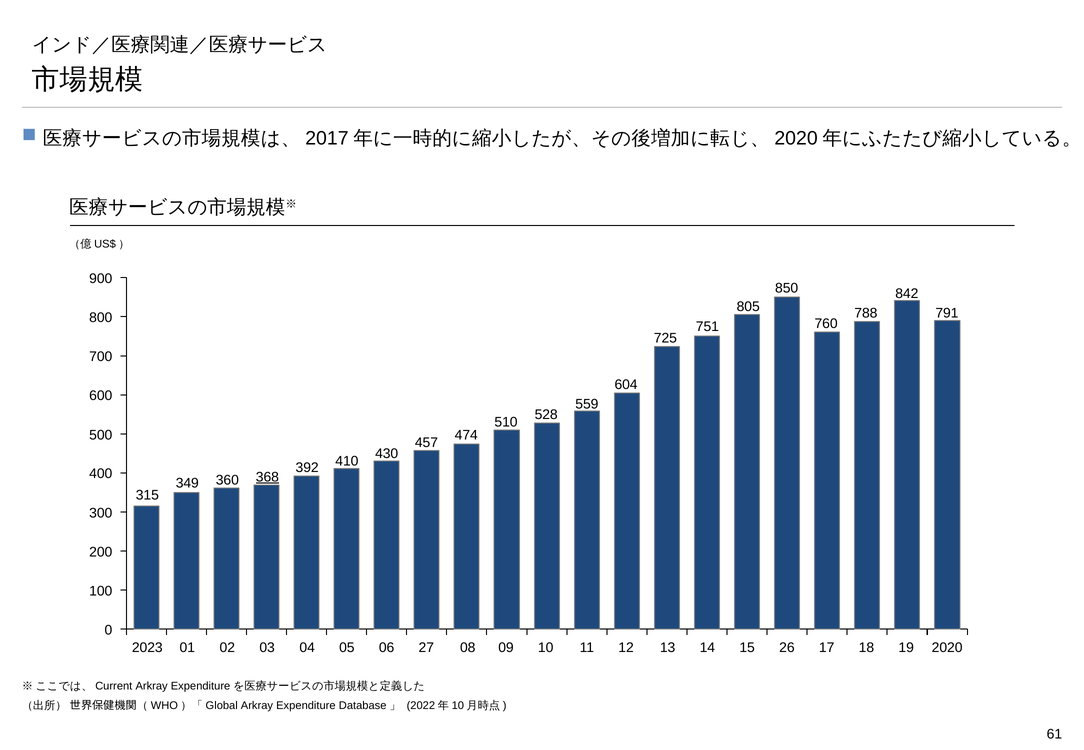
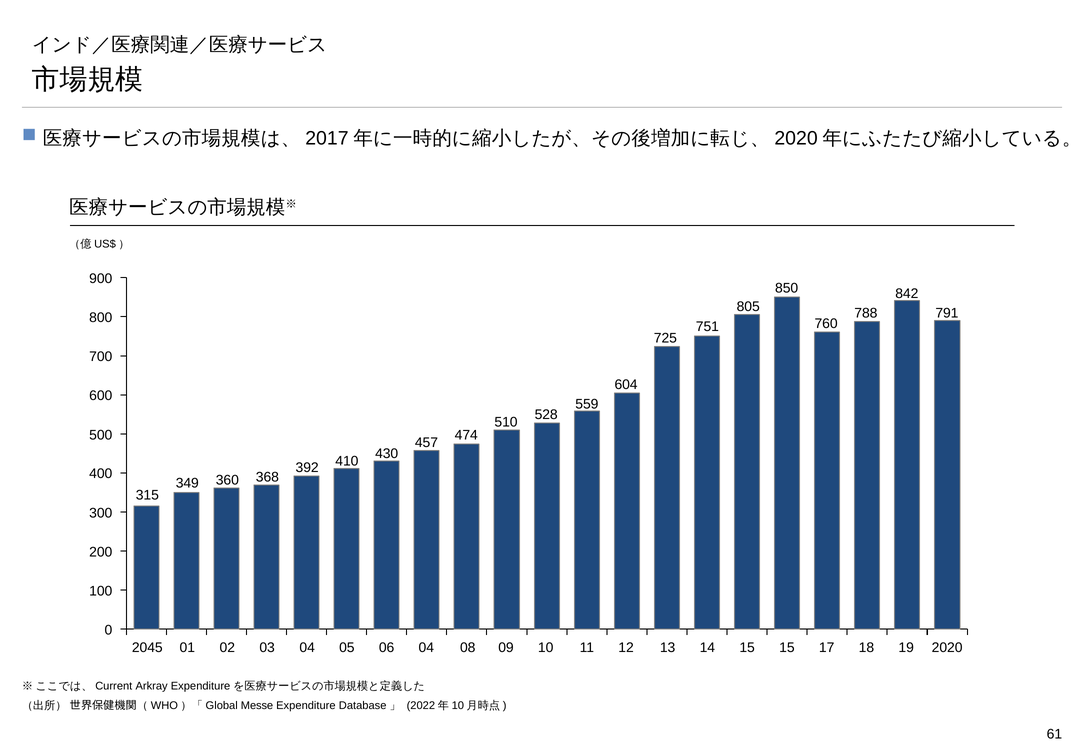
368 underline: present -> none (267, 477)
2023: 2023 -> 2045 (147, 648)
01 27: 27 -> 04 (426, 648)
13 26: 26 -> 15 (787, 648)
Arkray: Arkray -> Messe (257, 706)
